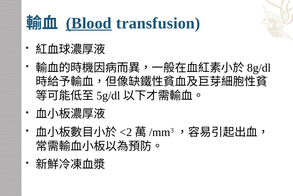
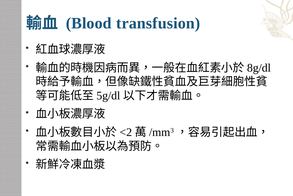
Blood underline: present -> none (89, 23)
